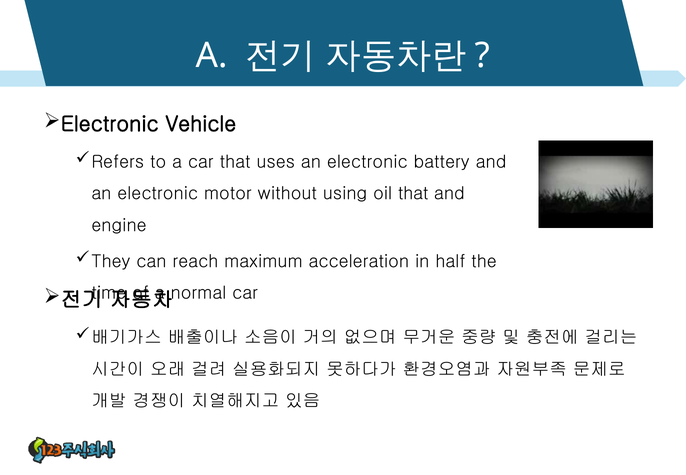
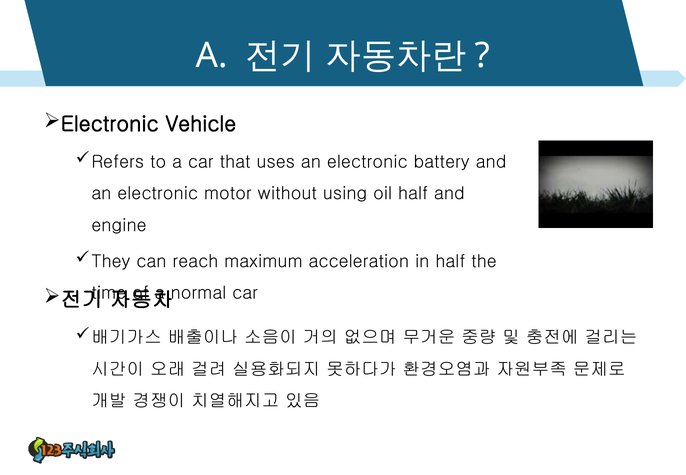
oil that: that -> half (413, 194)
